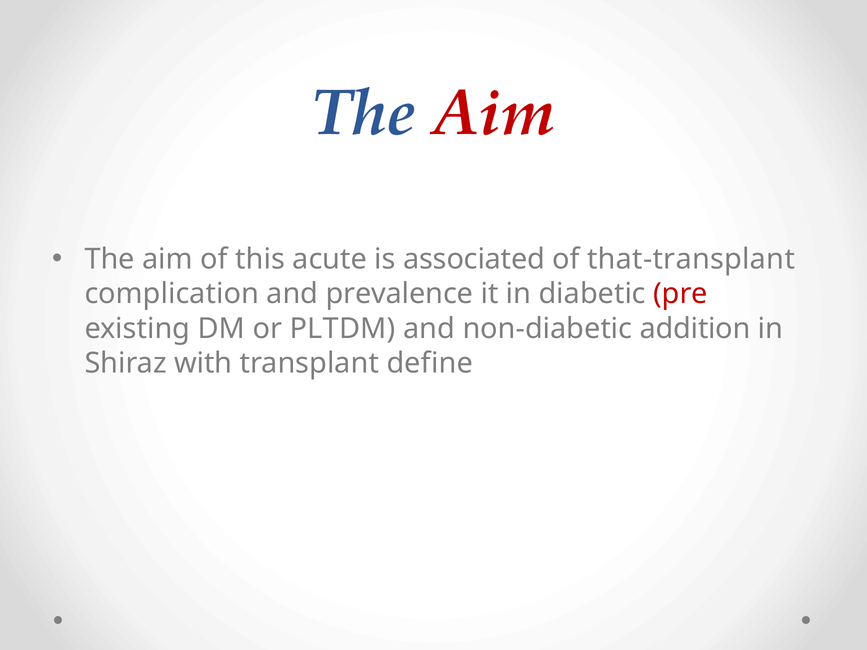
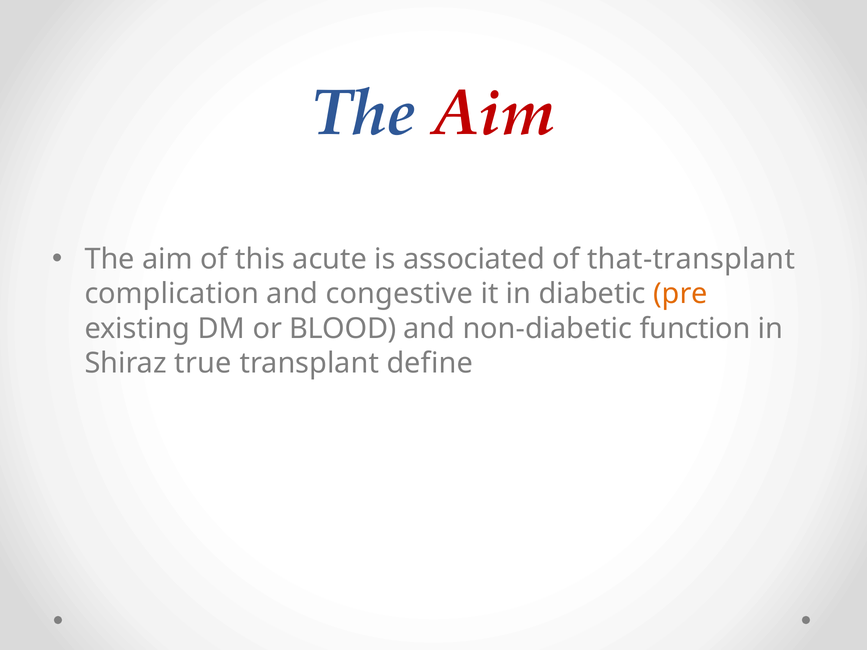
prevalence: prevalence -> congestive (399, 294)
pre colour: red -> orange (681, 294)
PLTDM: PLTDM -> BLOOD (343, 329)
addition: addition -> function (695, 329)
with: with -> true (203, 363)
